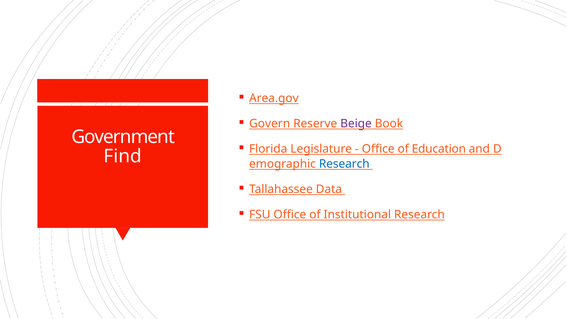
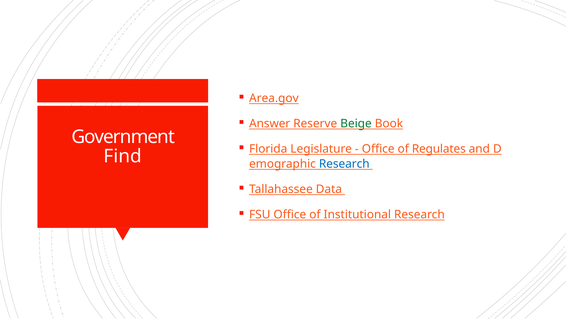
Govern: Govern -> Answer (270, 124)
Beige colour: purple -> green (356, 124)
Education: Education -> Regulates (439, 149)
